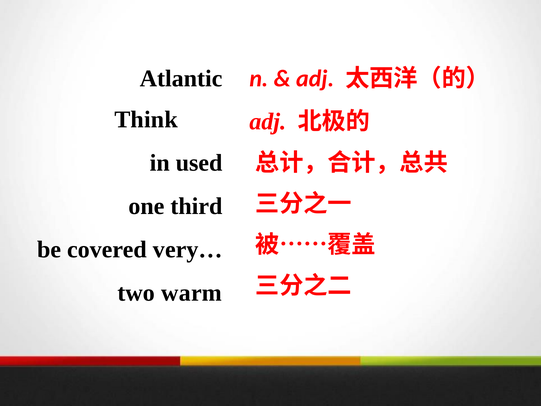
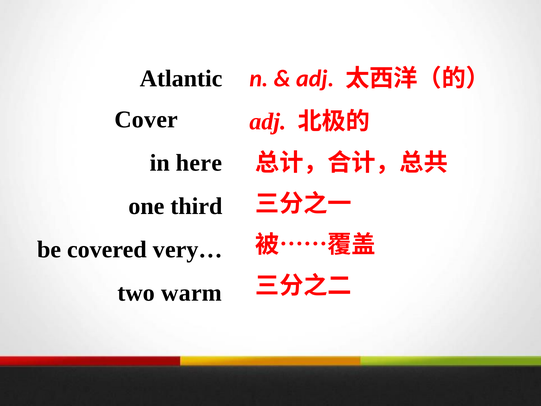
Think: Think -> Cover (146, 119)
used: used -> here (199, 163)
